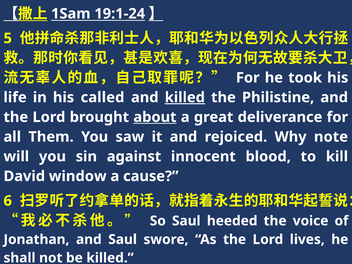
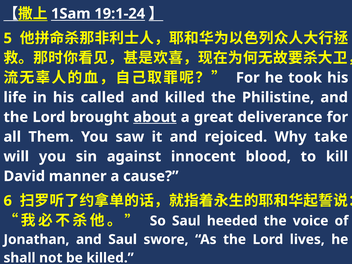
killed underline: present -> none (185, 97)
note: note -> take (331, 137)
window: window -> manner (78, 176)
